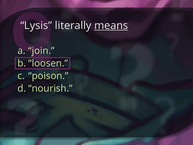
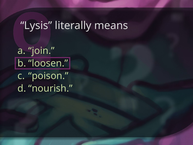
means underline: present -> none (111, 25)
